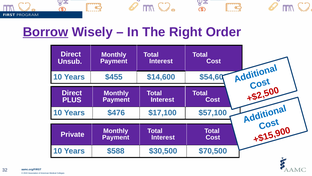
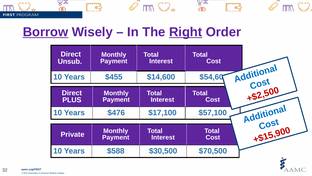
Right underline: none -> present (186, 32)
